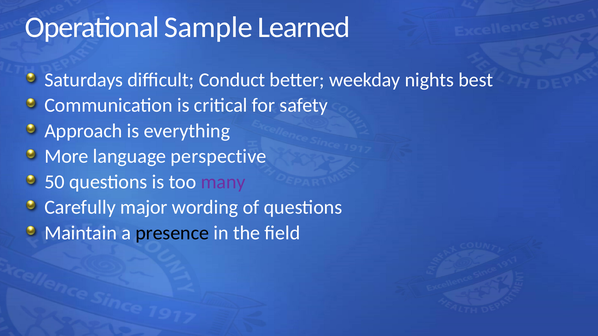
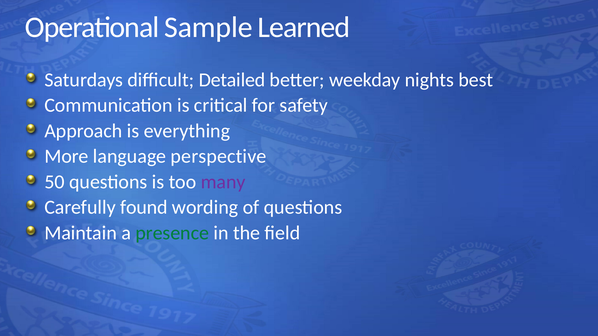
Conduct: Conduct -> Detailed (232, 80)
major: major -> found (144, 208)
presence colour: black -> green (172, 233)
